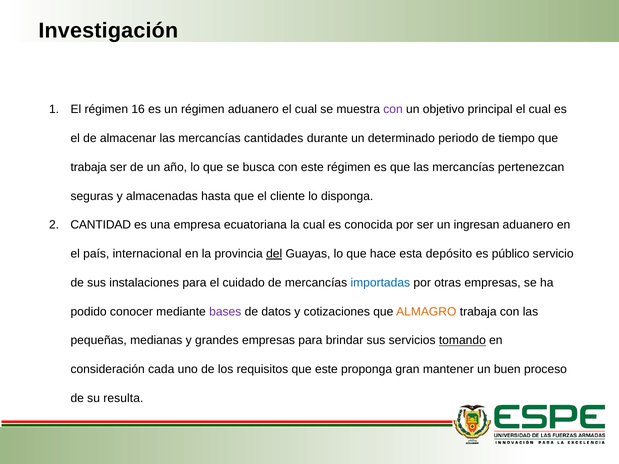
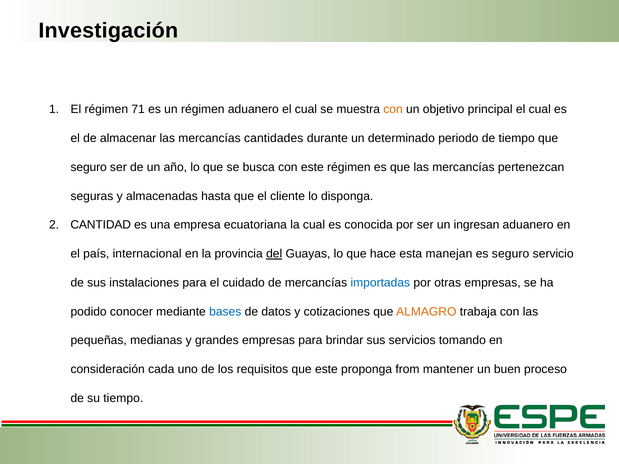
16: 16 -> 71 (138, 109)
con colour: purple -> orange (393, 109)
trabaja: trabaja -> seguro (89, 167)
depósito: depósito -> manejan (449, 254)
es público: público -> seguro (511, 254)
bases colour: purple -> blue (225, 312)
tomando underline: present -> none (462, 341)
gran: gran -> from (407, 370)
su resulta: resulta -> tiempo (123, 398)
